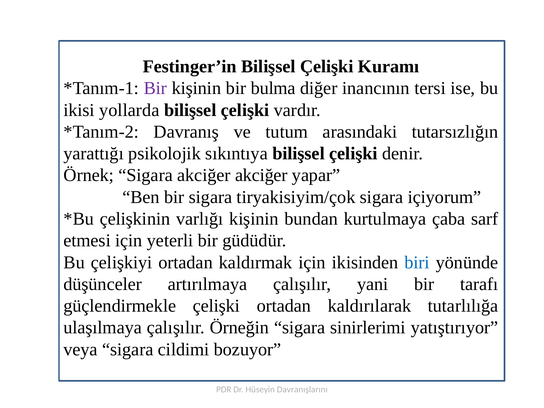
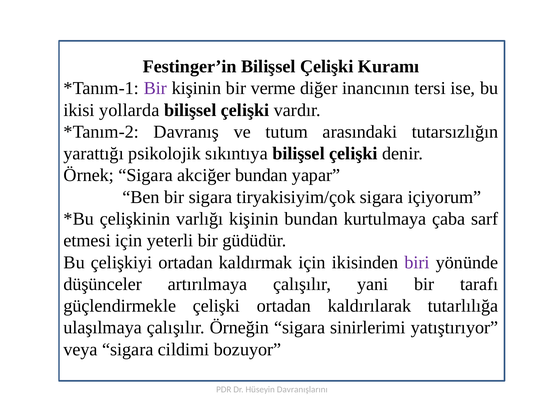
bulma: bulma -> verme (273, 88)
akciğer akciğer: akciğer -> bundan (261, 175)
biri colour: blue -> purple (417, 262)
